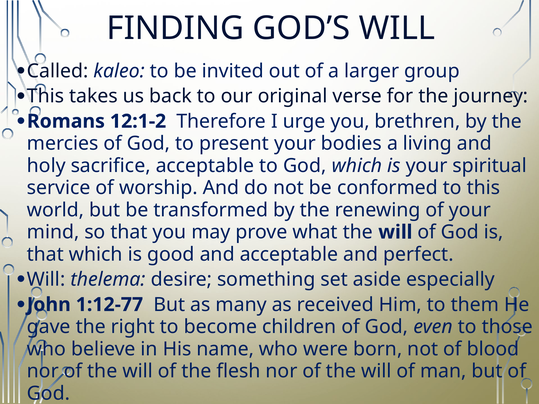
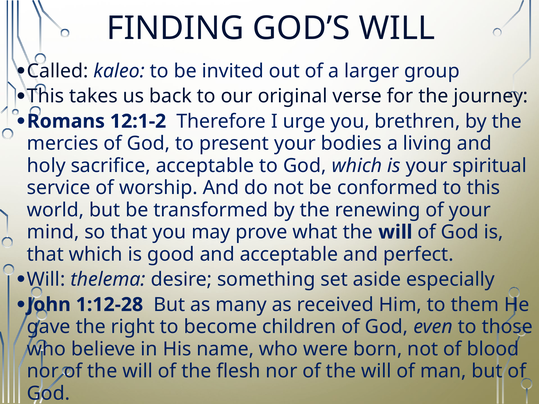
1:12-77: 1:12-77 -> 1:12-28 (109, 305)
